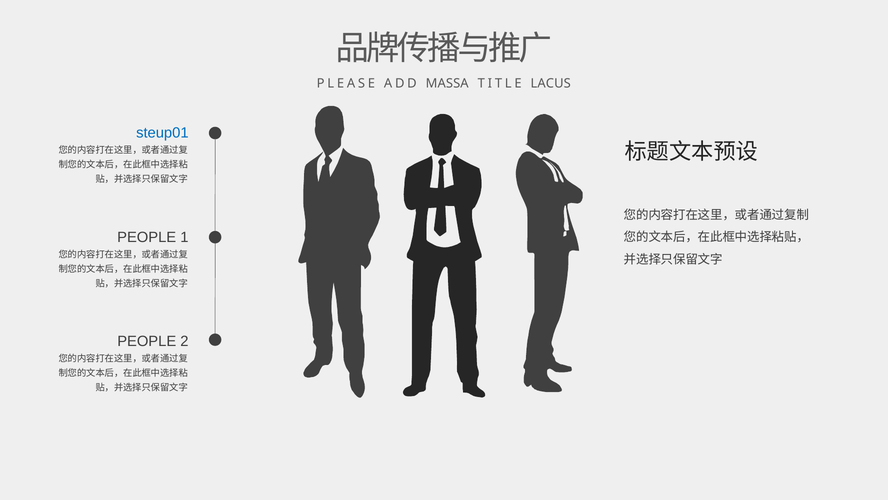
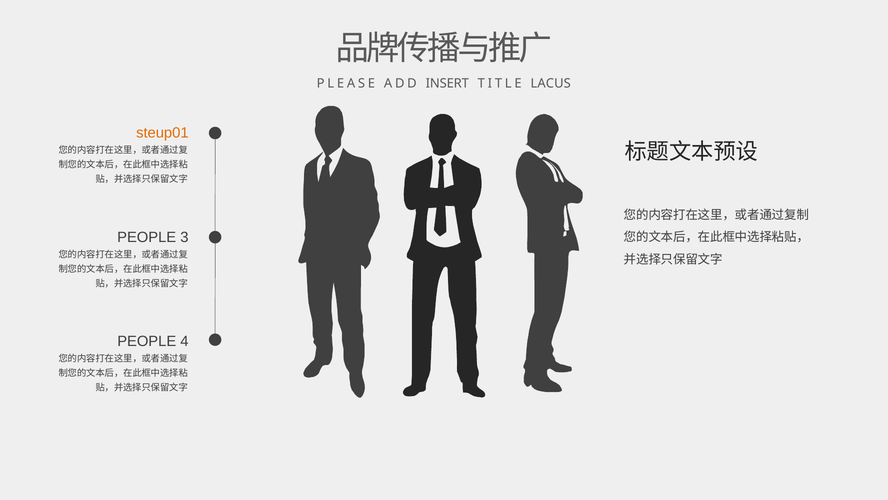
MASSA: MASSA -> INSERT (447, 83)
steup01 colour: blue -> orange (162, 133)
1: 1 -> 3 (184, 237)
2: 2 -> 4 (184, 341)
